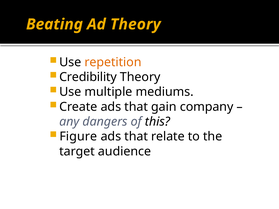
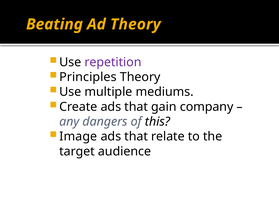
repetition colour: orange -> purple (113, 62)
Credibility: Credibility -> Principles (88, 77)
Figure: Figure -> Image (78, 137)
